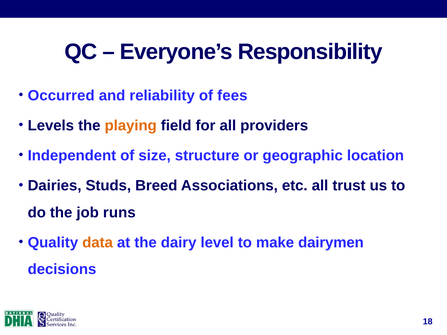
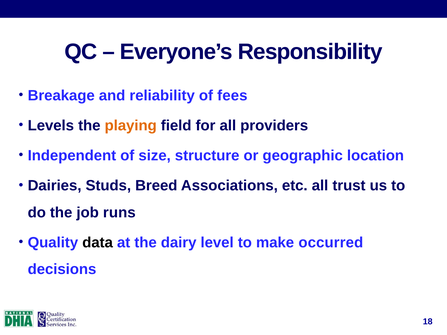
Occurred: Occurred -> Breakage (61, 96)
data colour: orange -> black (98, 243)
dairymen: dairymen -> occurred (331, 243)
